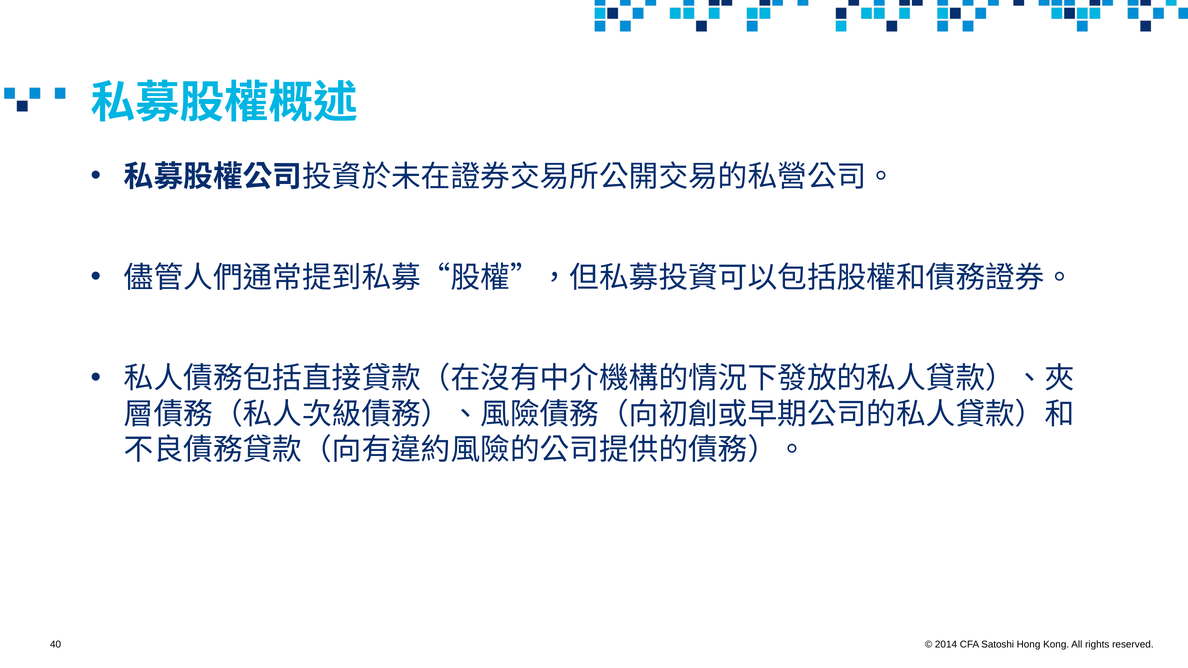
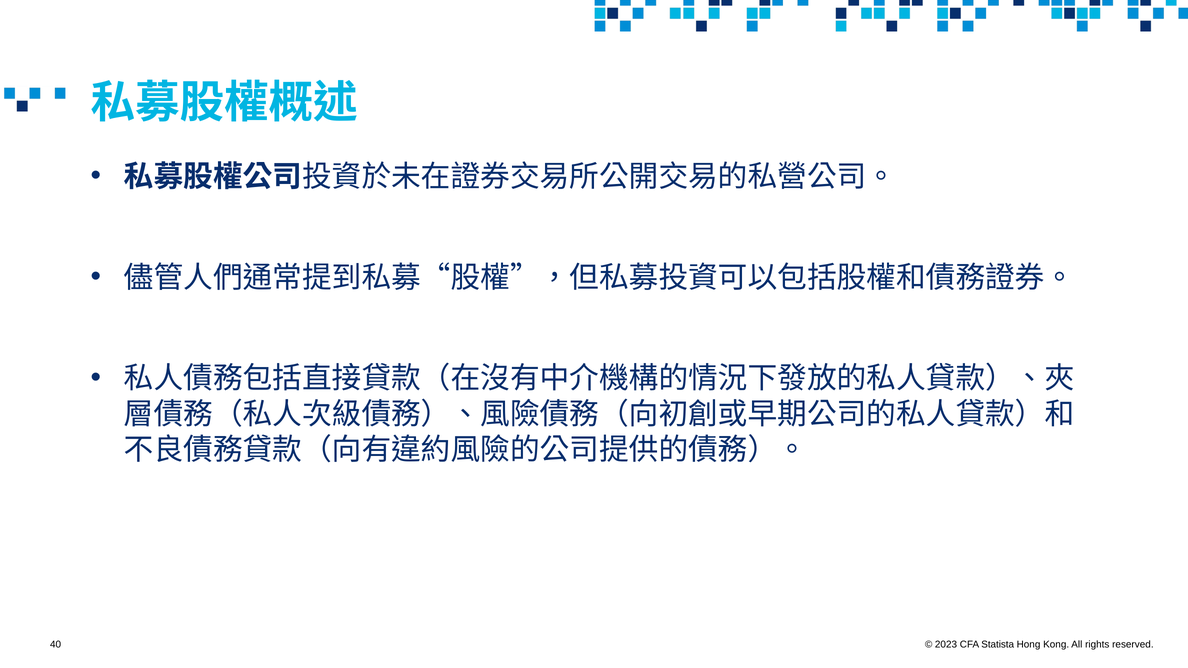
2014: 2014 -> 2023 (946, 645)
Satoshi: Satoshi -> Statista (998, 645)
